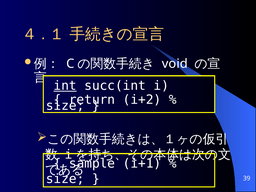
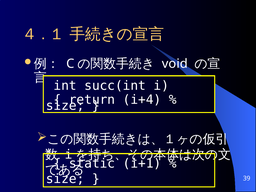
int underline: present -> none (65, 86)
i+2: i+2 -> i+4 (142, 100)
sample: sample -> static (92, 163)
